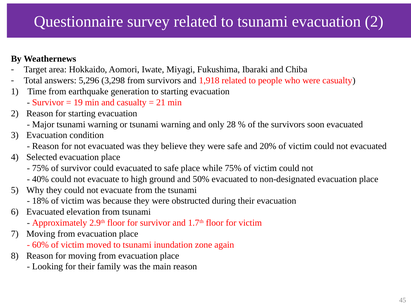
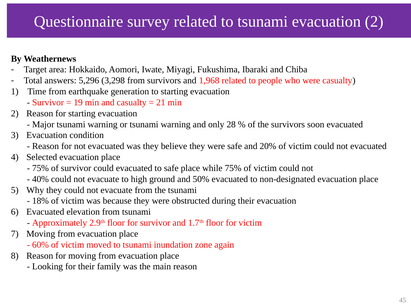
1,918: 1,918 -> 1,968 (209, 81)
